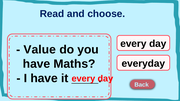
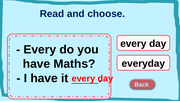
Value: Value -> Every (40, 50)
